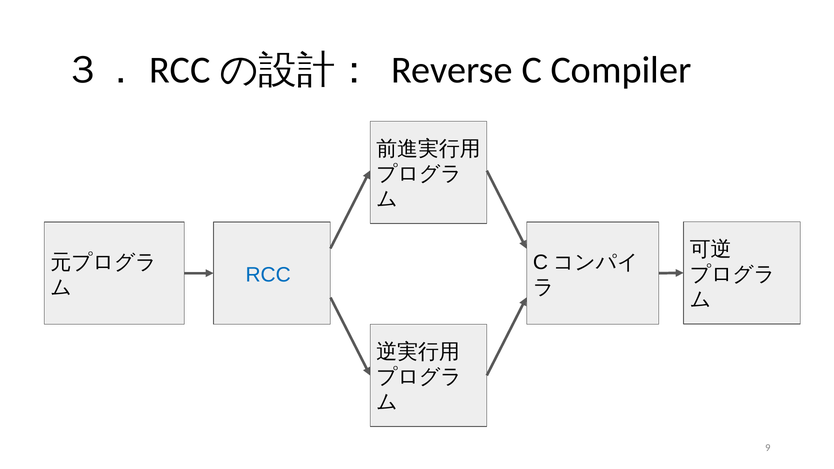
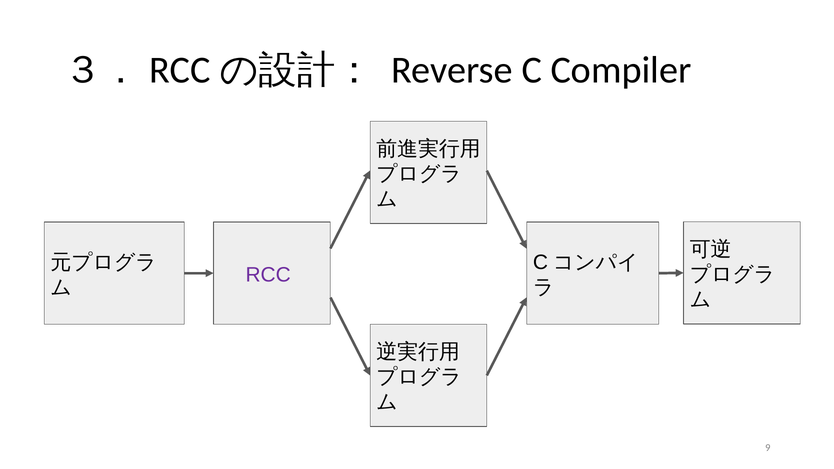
RCC colour: blue -> purple (268, 275)
